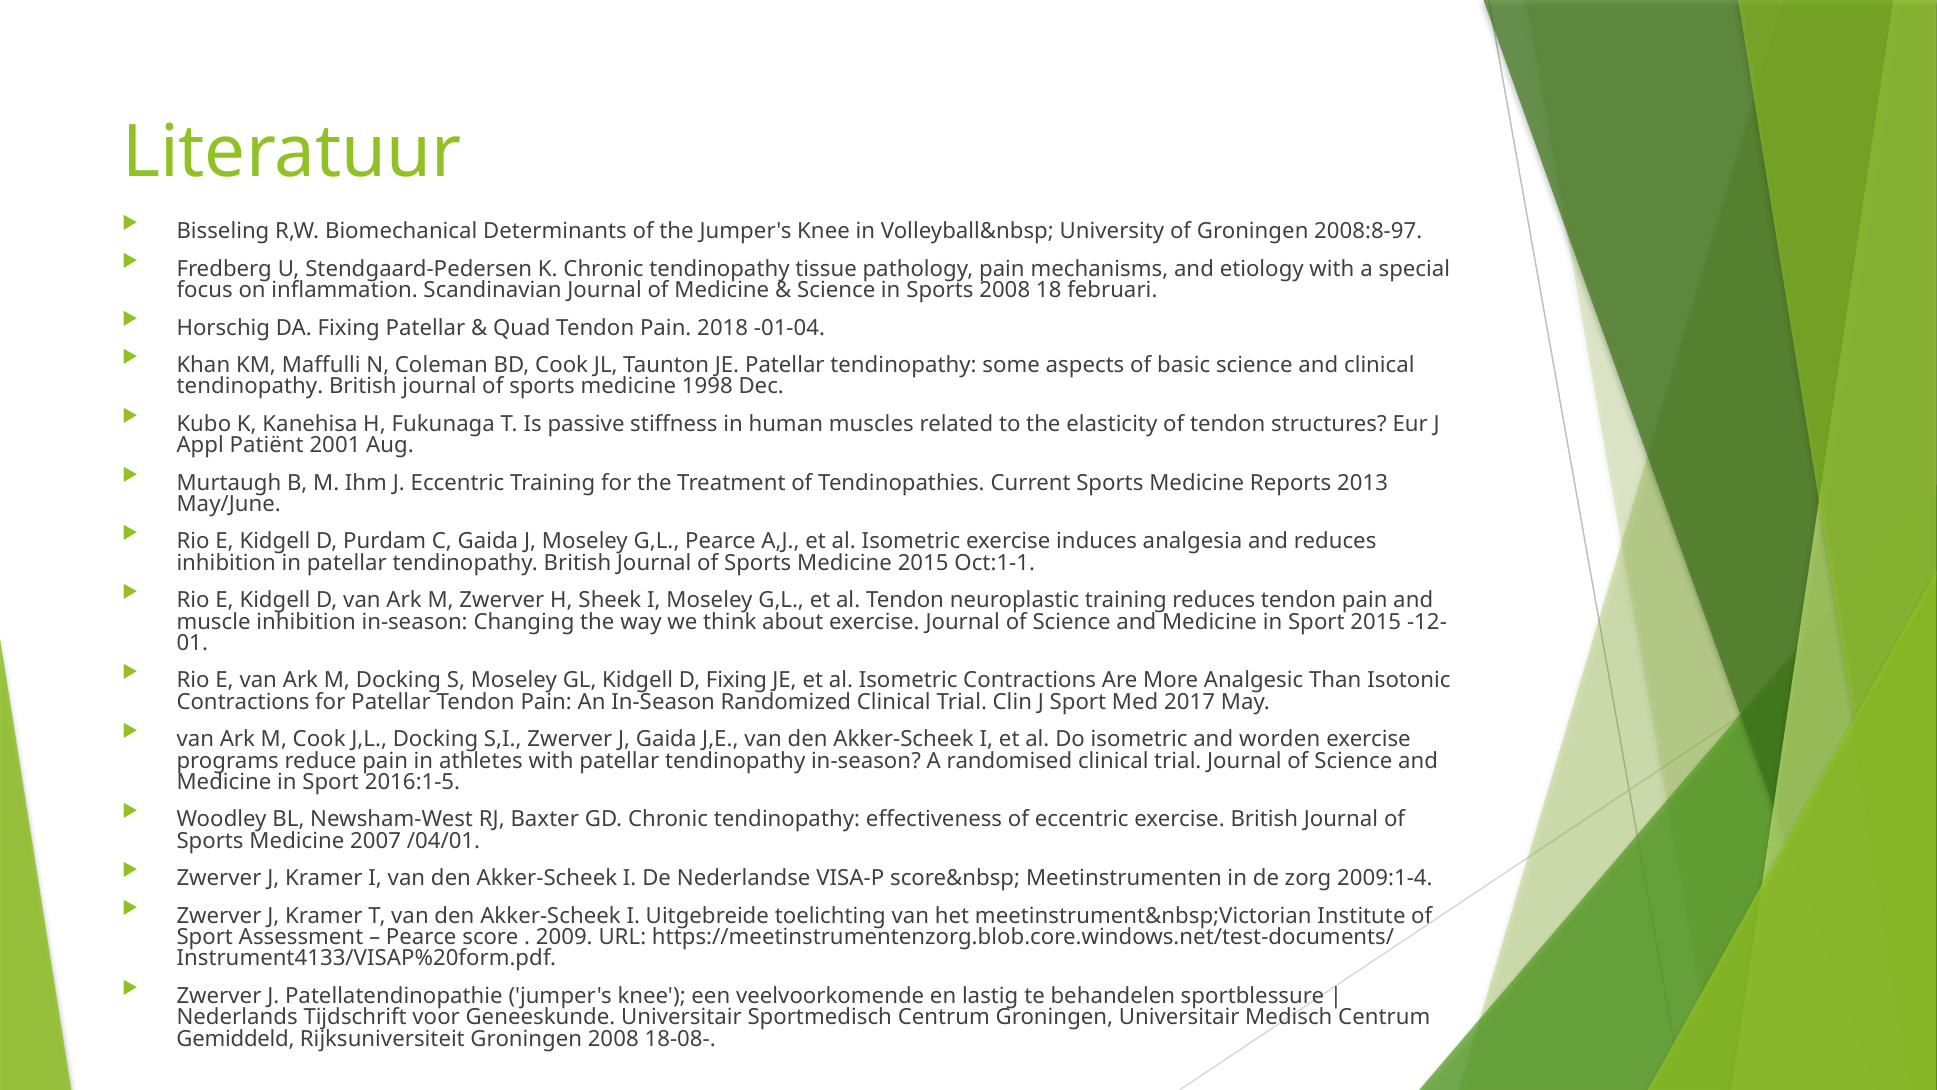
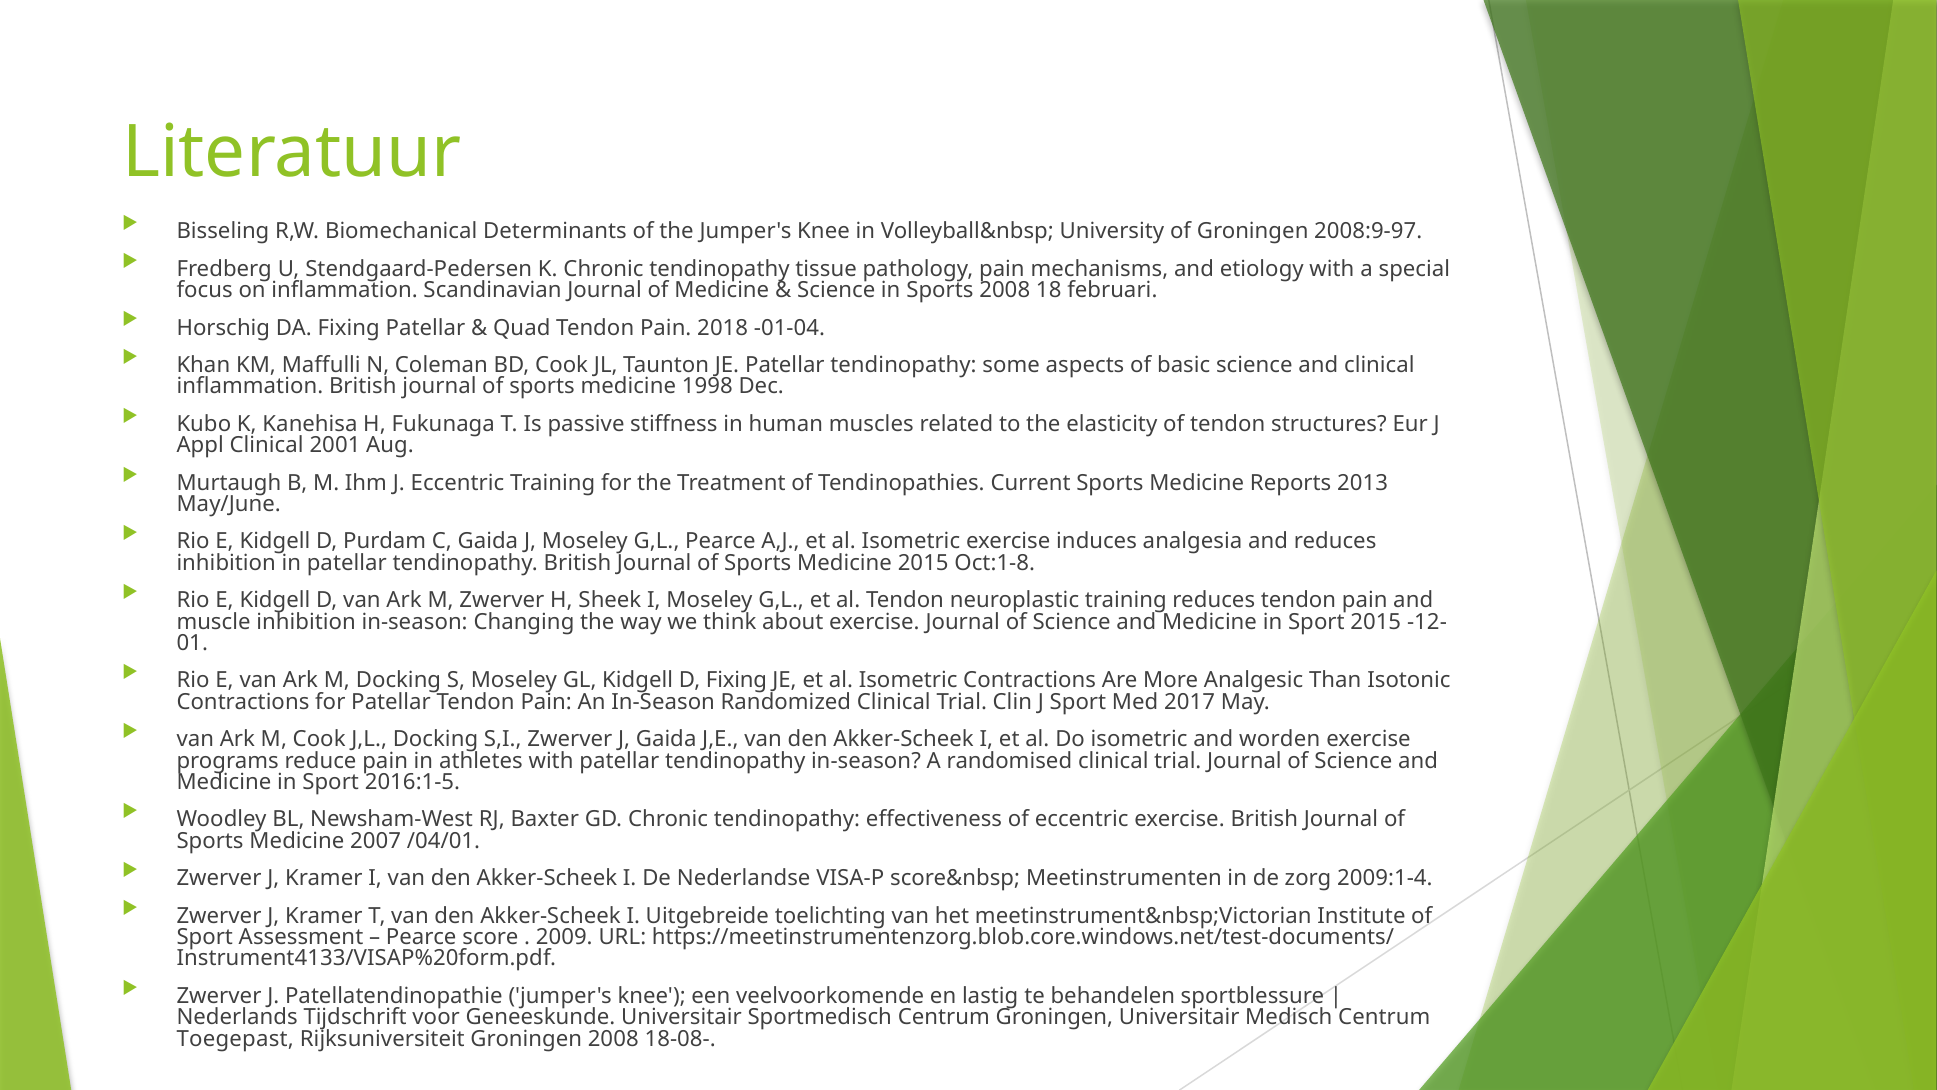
2008:8-97: 2008:8-97 -> 2008:9-97 (1368, 231)
tendinopathy: tendinopathy -> inflammation (250, 386)
Appl Patiënt: Patiënt -> Clinical (267, 445)
Oct:1-1: Oct:1-1 -> Oct:1-8 (995, 563)
Gemiddeld: Gemiddeld -> Toegepast (235, 1038)
